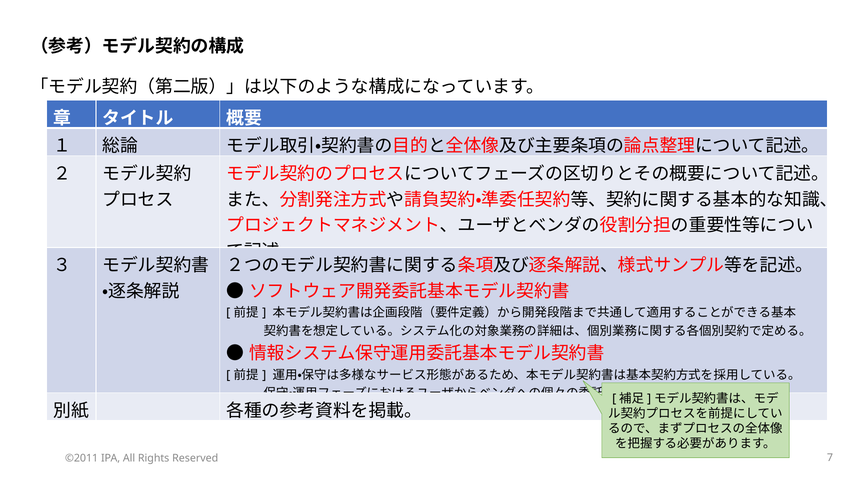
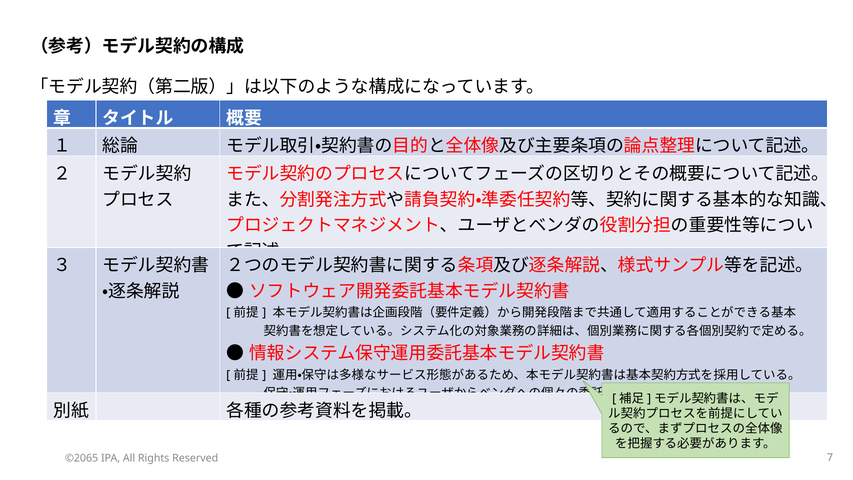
©2011: ©2011 -> ©2065 (82, 458)
